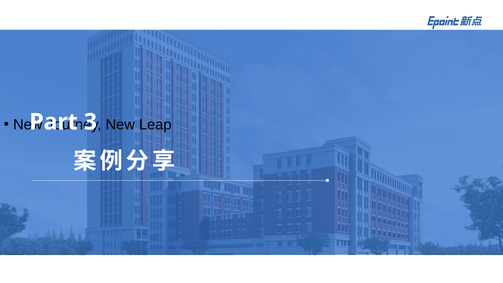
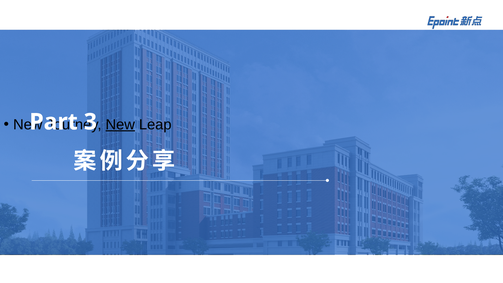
New underline: none -> present (120, 125)
